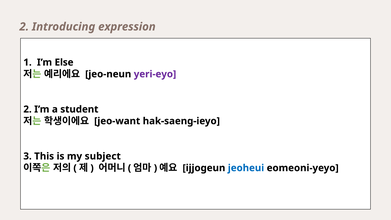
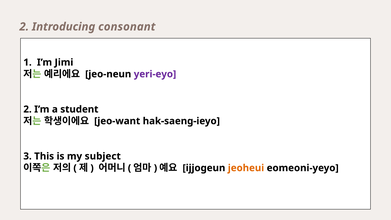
expression: expression -> consonant (127, 27)
Else: Else -> Jimi (64, 62)
jeoheui colour: blue -> orange (246, 168)
